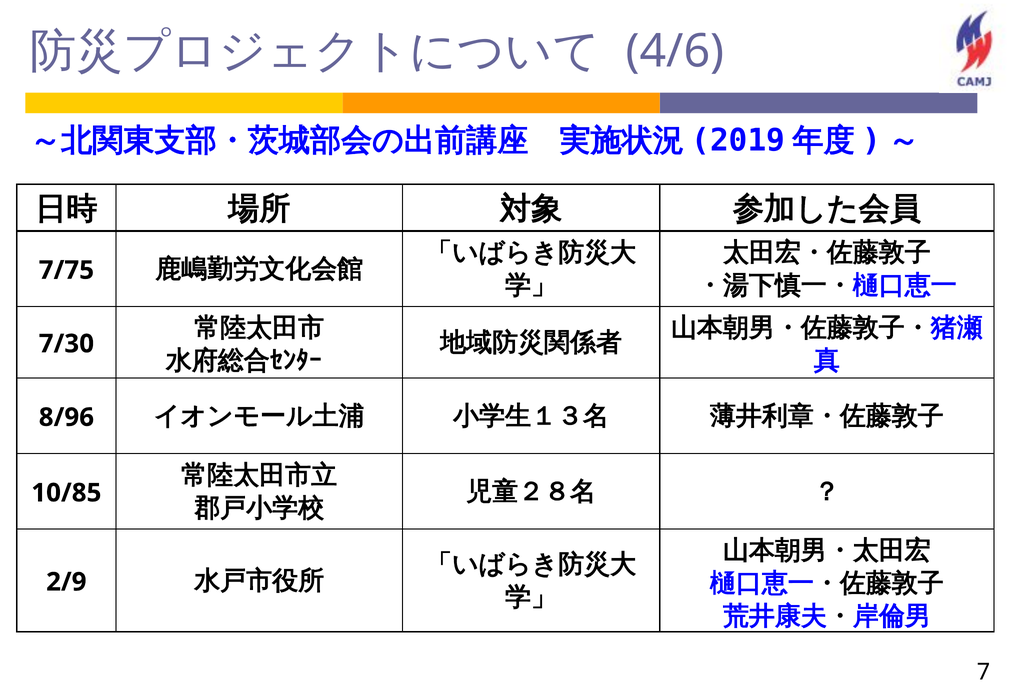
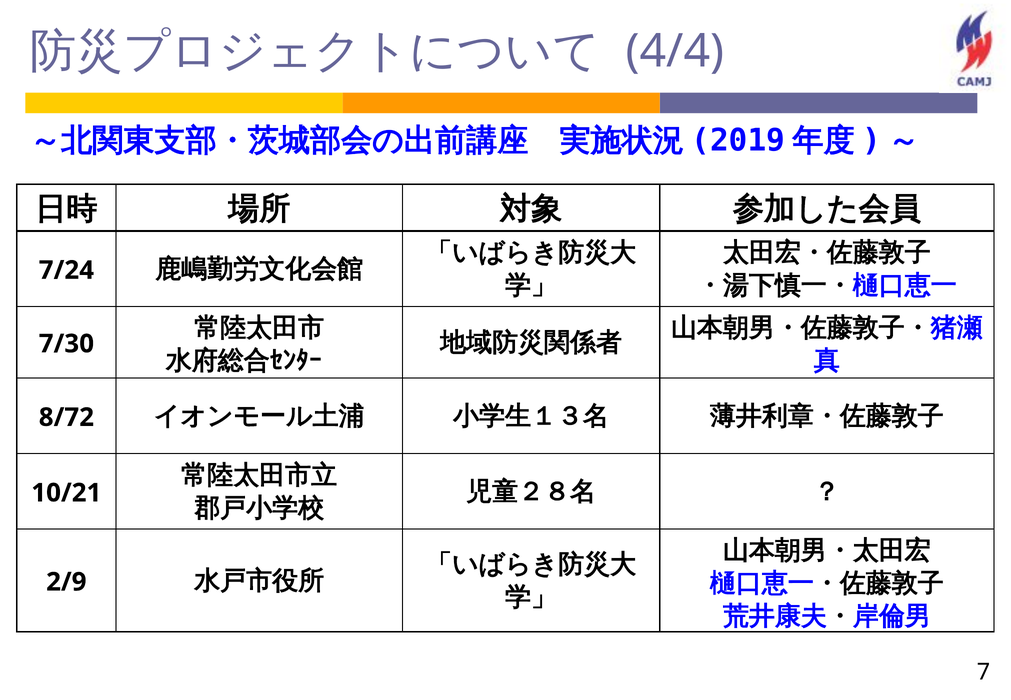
4/6: 4/6 -> 4/4 (675, 51)
7/75: 7/75 -> 7/24 (66, 270)
8/96: 8/96 -> 8/72 (66, 417)
10/85: 10/85 -> 10/21 (66, 493)
